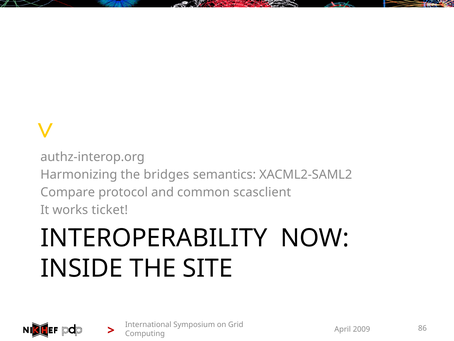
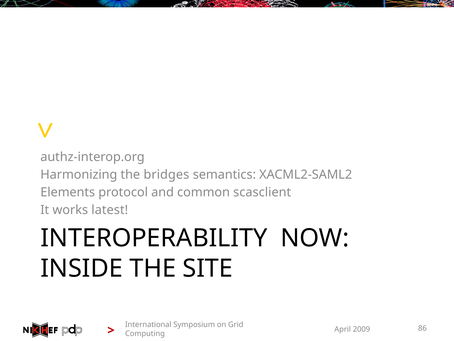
Compare: Compare -> Elements (68, 192)
ticket: ticket -> latest (110, 210)
